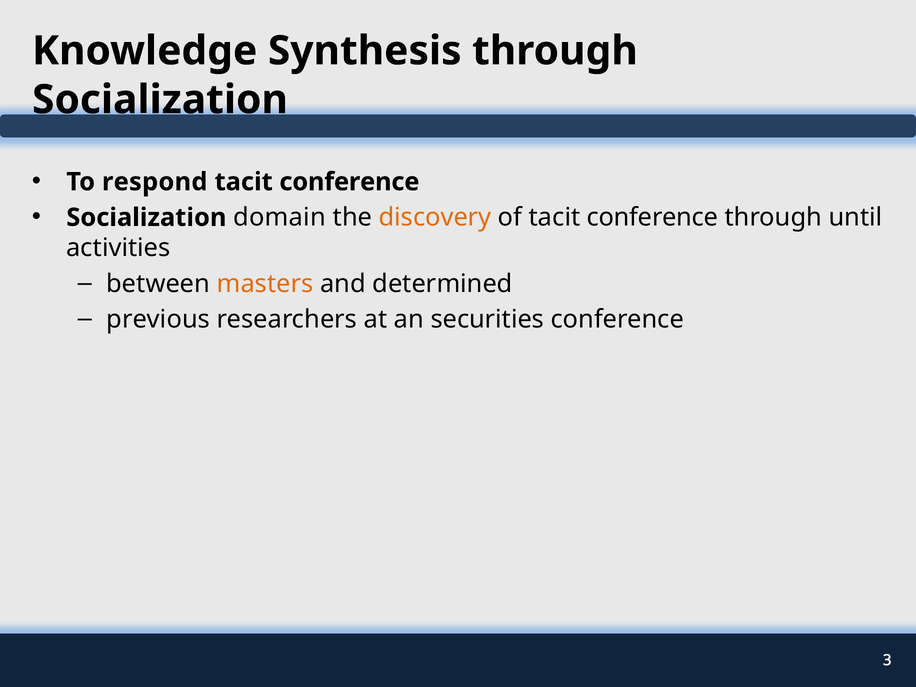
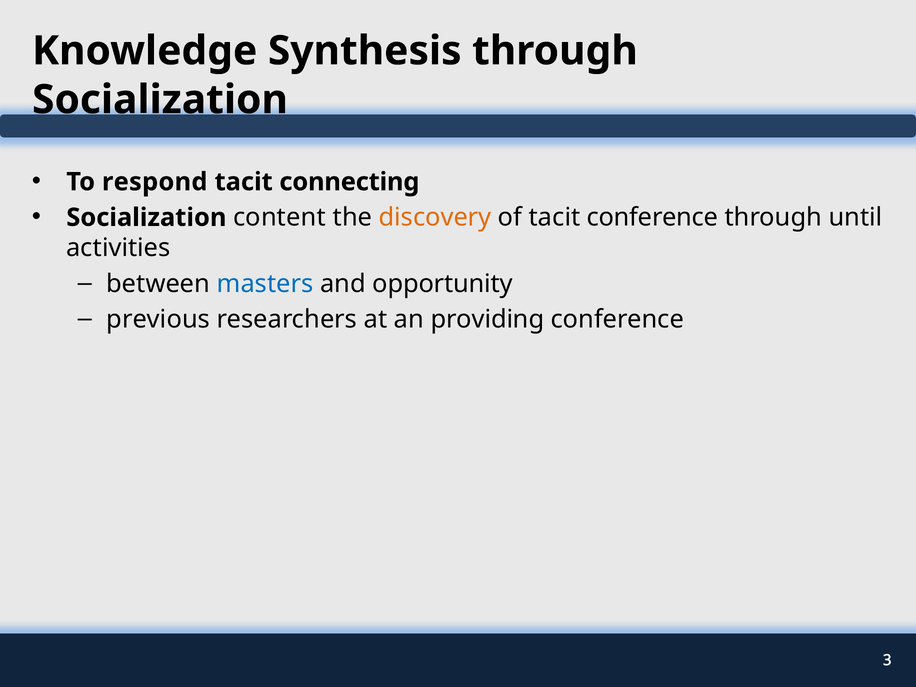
conference: conference -> connecting (349, 182)
domain: domain -> content (280, 217)
masters colour: orange -> blue (265, 284)
determined: determined -> opportunity (443, 284)
securities: securities -> providing (487, 319)
